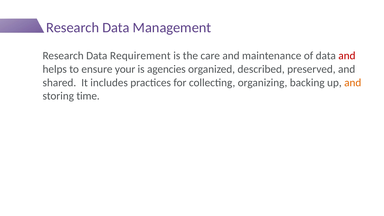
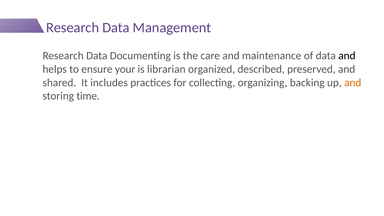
Requirement: Requirement -> Documenting (140, 56)
and colour: red -> black (347, 56)
agencies: agencies -> librarian (166, 69)
